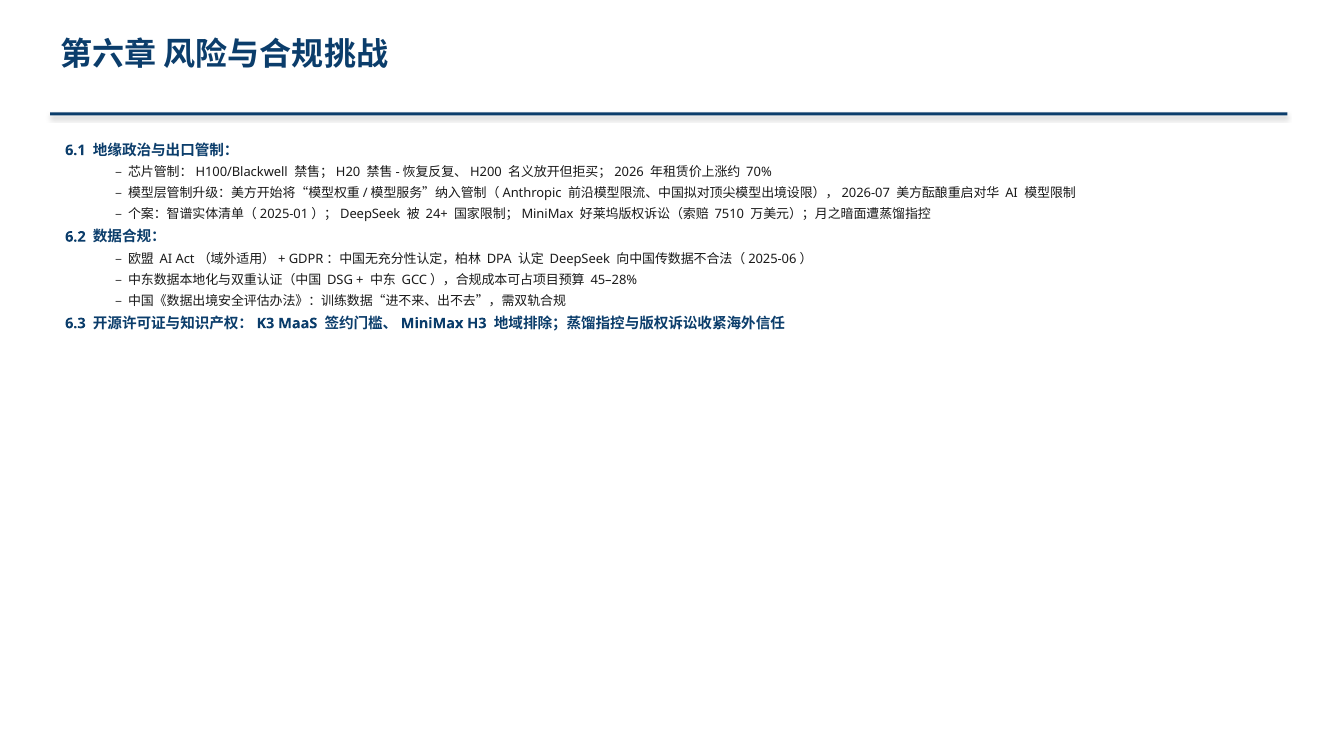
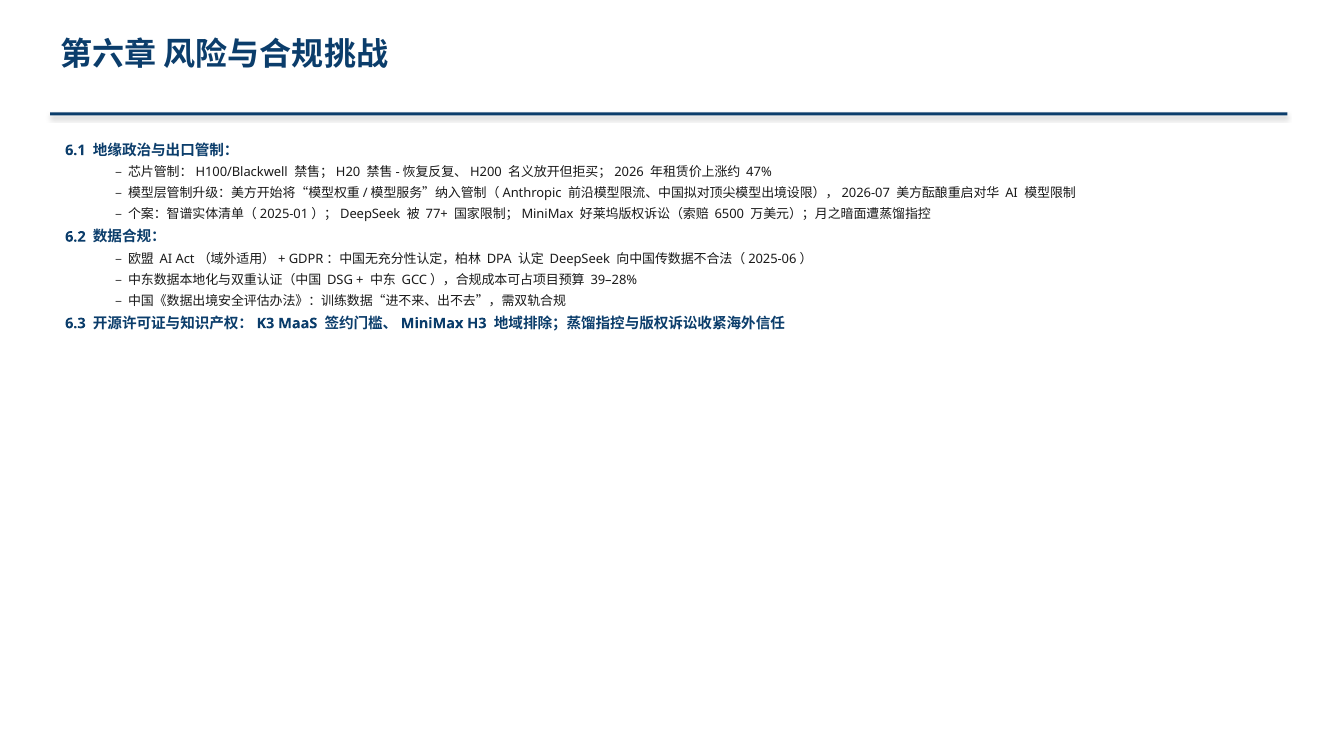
70%: 70% -> 47% (759, 172)
24+: 24+ -> 77+ (437, 214)
7510: 7510 -> 6500 (729, 214)
45–28%: 45–28% -> 39–28% (614, 280)
